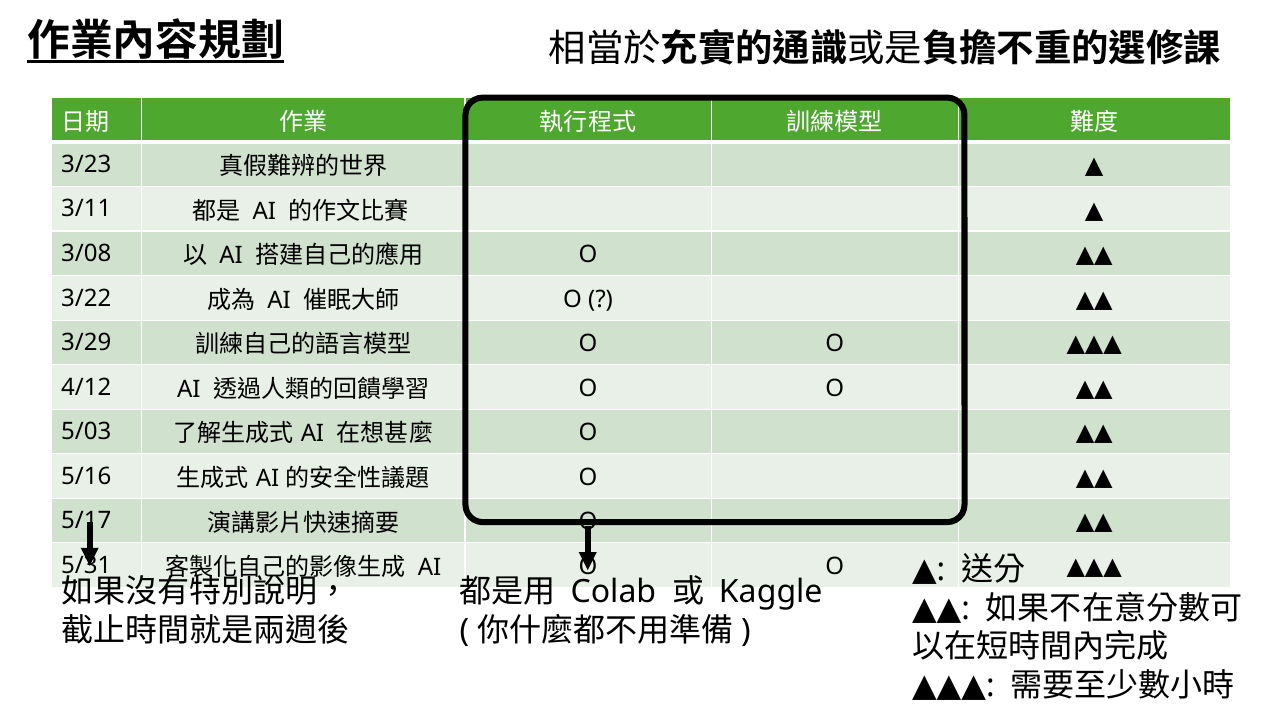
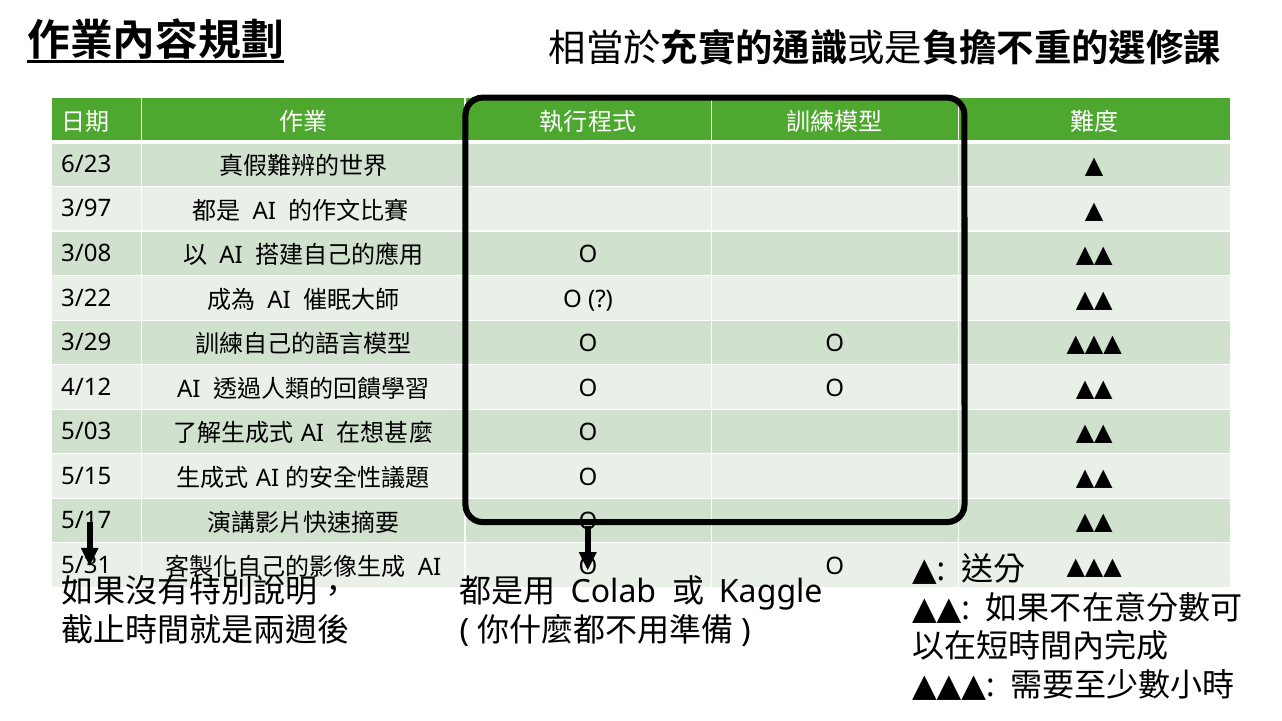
3/23: 3/23 -> 6/23 (86, 165)
3/11: 3/11 -> 3/97 (86, 209)
5/16: 5/16 -> 5/15 (86, 476)
